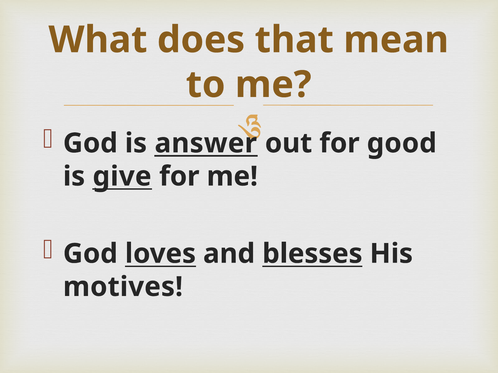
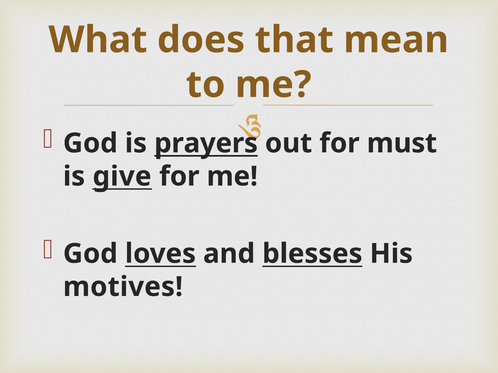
answer: answer -> prayers (206, 143)
good: good -> must (402, 143)
